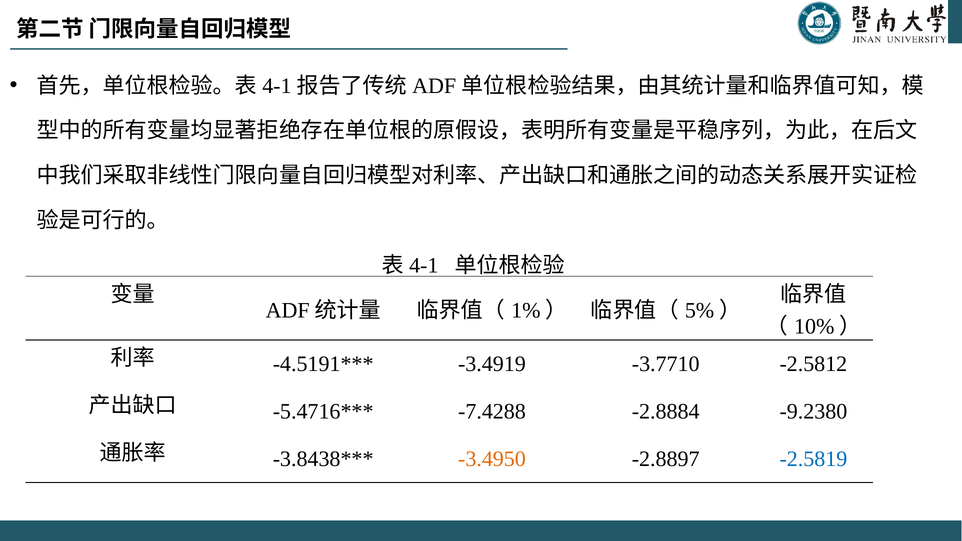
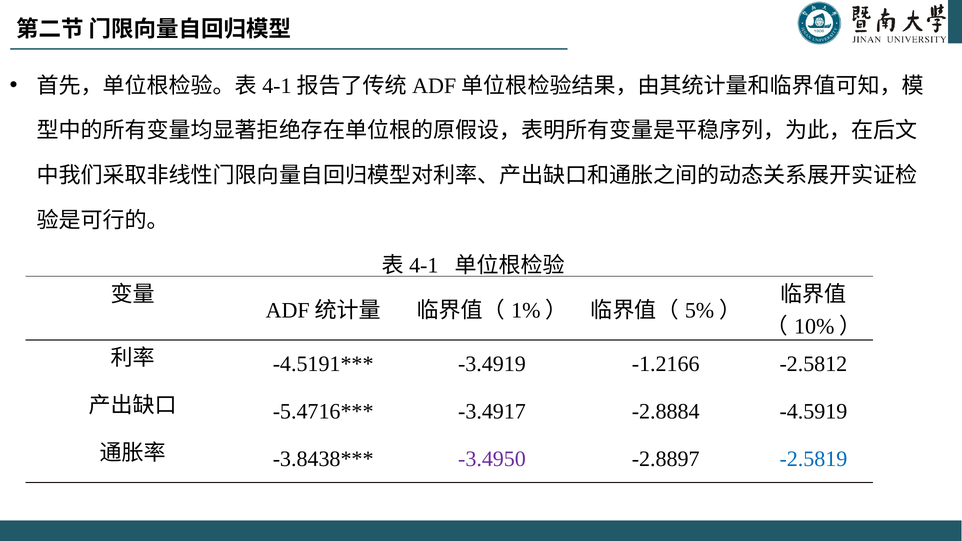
-3.7710: -3.7710 -> -1.2166 (666, 364)
-7.4288: -7.4288 -> -3.4917 (492, 412)
-9.2380: -9.2380 -> -4.5919 (813, 412)
-3.4950 colour: orange -> purple (492, 459)
